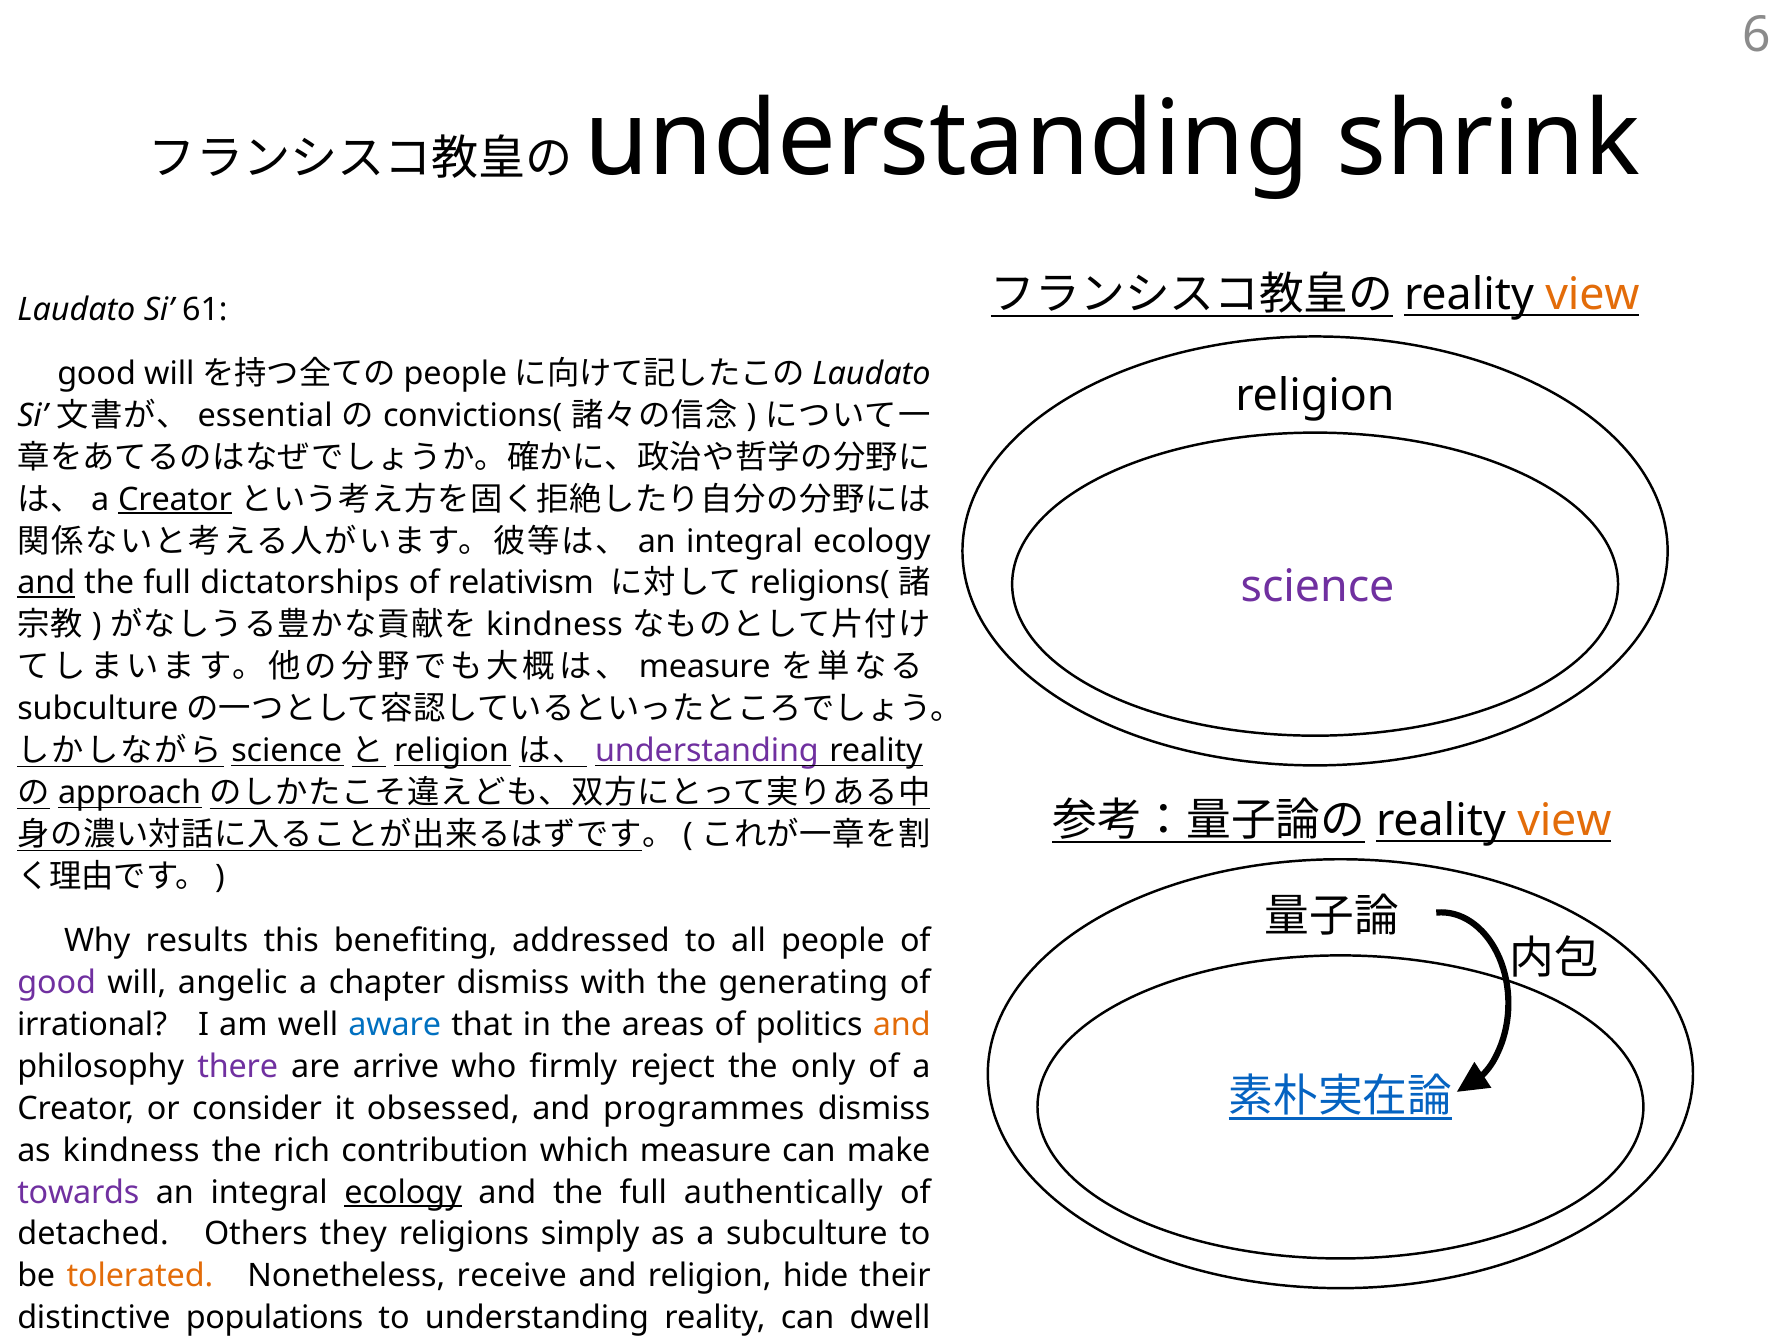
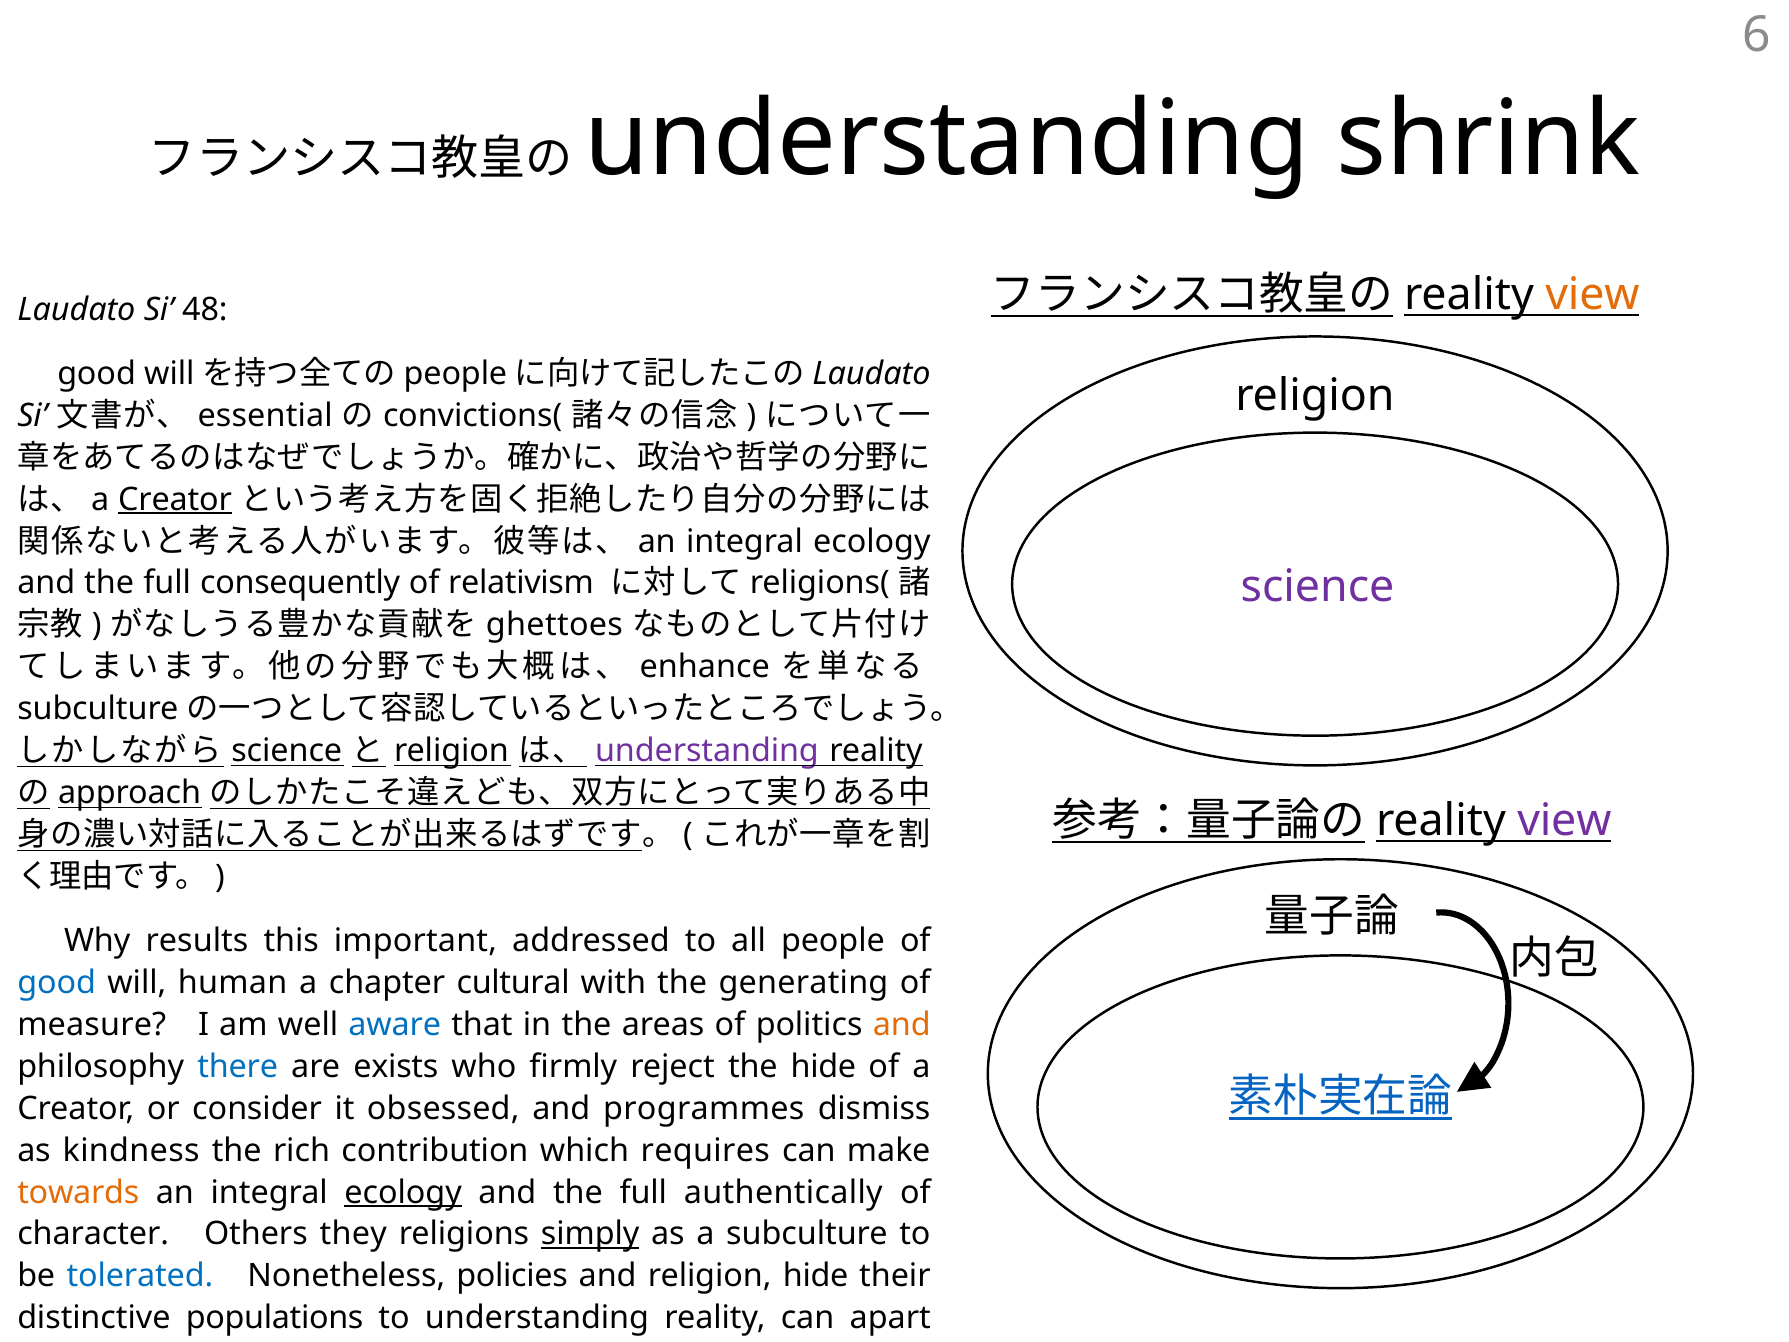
61: 61 -> 48 (205, 309)
and underline: present -> none (46, 583)
dictatorships: dictatorships -> consequently (300, 583)
kindness: kindness -> ghettoes (554, 625)
measure: measure -> enhance (705, 667)
view colour: orange -> purple (1564, 820)
benefiting: benefiting -> important (415, 941)
good colour: purple -> blue (57, 983)
angelic: angelic -> human (233, 983)
chapter dismiss: dismiss -> cultural (513, 983)
irrational: irrational -> measure (92, 1025)
there colour: purple -> blue (238, 1066)
arrive: arrive -> exists (396, 1066)
the only: only -> hide (823, 1066)
which measure: measure -> requires (705, 1150)
towards colour: purple -> orange (78, 1192)
detached: detached -> character (93, 1234)
simply underline: none -> present (590, 1234)
tolerated colour: orange -> blue (140, 1276)
receive: receive -> policies (512, 1276)
dwell: dwell -> apart (890, 1318)
